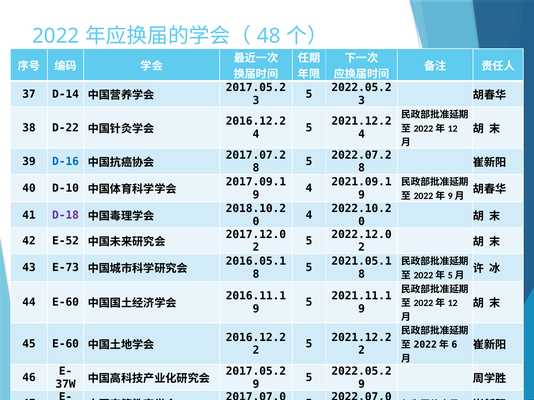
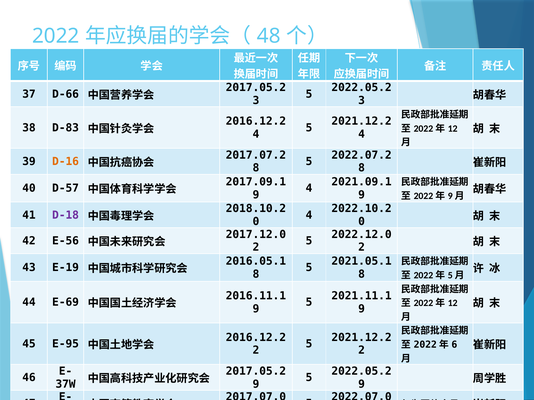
D-14: D-14 -> D-66 (66, 94)
D-22: D-22 -> D-83 (66, 128)
D-16 colour: blue -> orange (66, 162)
D-10: D-10 -> D-57 (66, 188)
E-52: E-52 -> E-56 (66, 241)
E-73: E-73 -> E-19 (66, 268)
44 E-60: E-60 -> E-69 (66, 303)
45 E-60: E-60 -> E-95 (66, 344)
